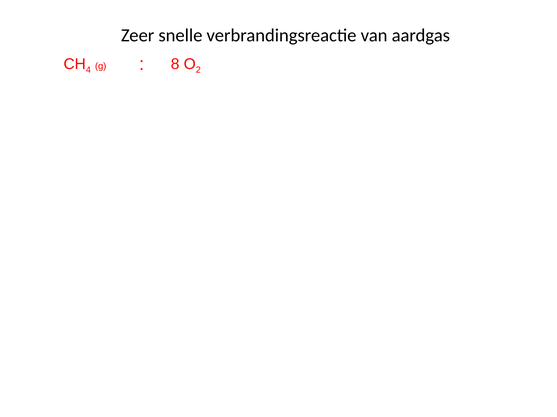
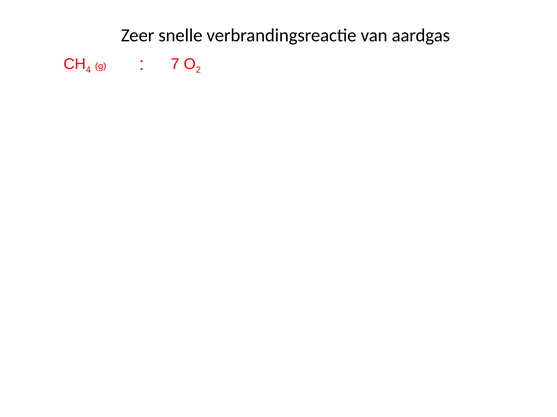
8: 8 -> 7 (175, 64)
